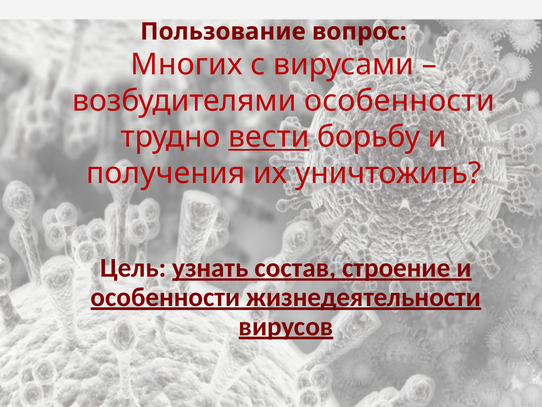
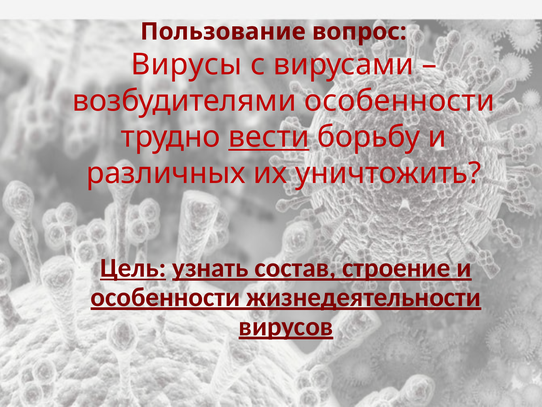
Многих: Многих -> Вирусы (186, 64)
получения: получения -> различных (166, 173)
Цель underline: none -> present (133, 267)
